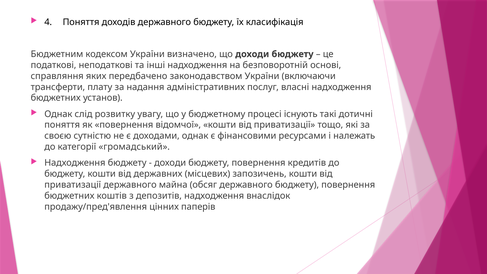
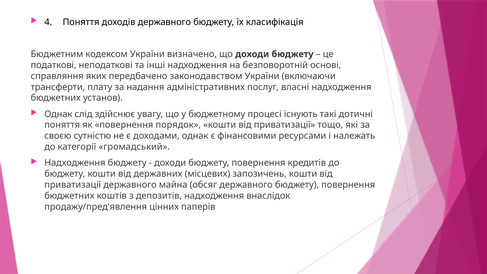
розвитку: розвитку -> здійснює (115, 114)
відомчої: відомчої -> порядок (178, 125)
